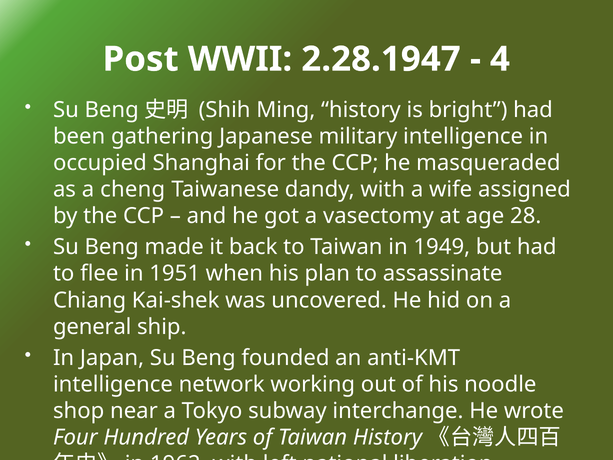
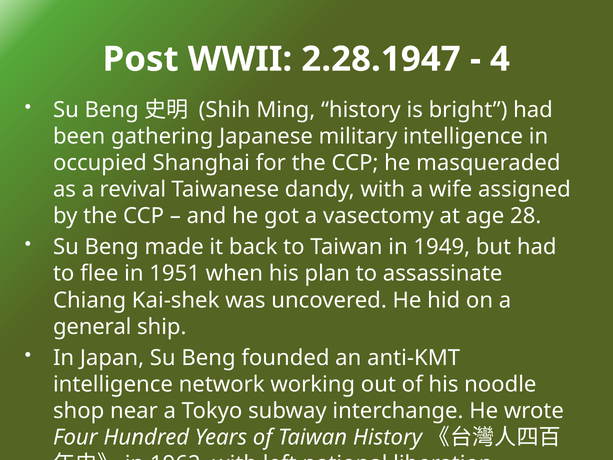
cheng: cheng -> revival (133, 189)
